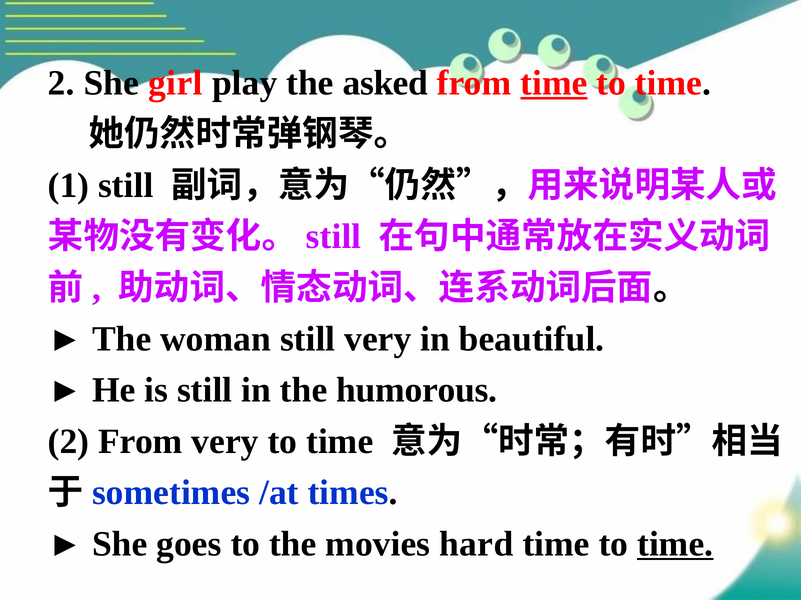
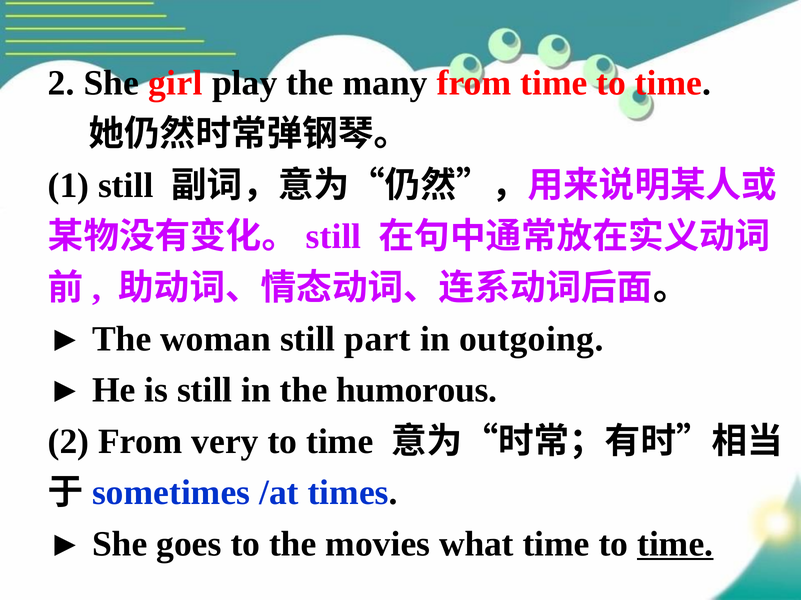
asked: asked -> many (385, 83)
time underline: present -> none (554, 83)
still very: very -> part (378, 339)
beautiful: beautiful -> outgoing (531, 339)
hard: hard -> what (476, 545)
